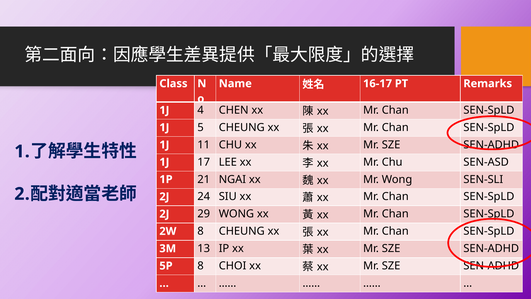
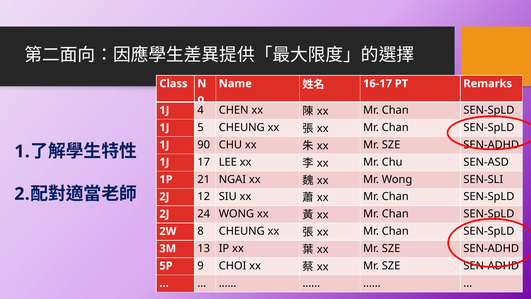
11: 11 -> 90 (204, 145)
24: 24 -> 12 (204, 196)
29: 29 -> 24 (204, 214)
5P 8: 8 -> 9 (201, 266)
